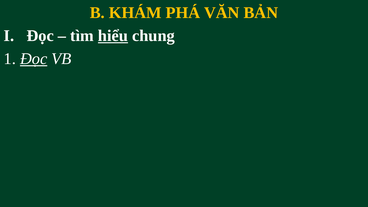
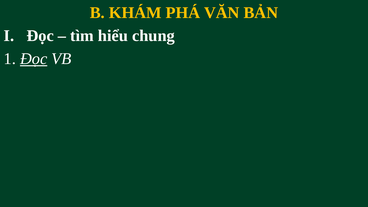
hiểu underline: present -> none (113, 36)
